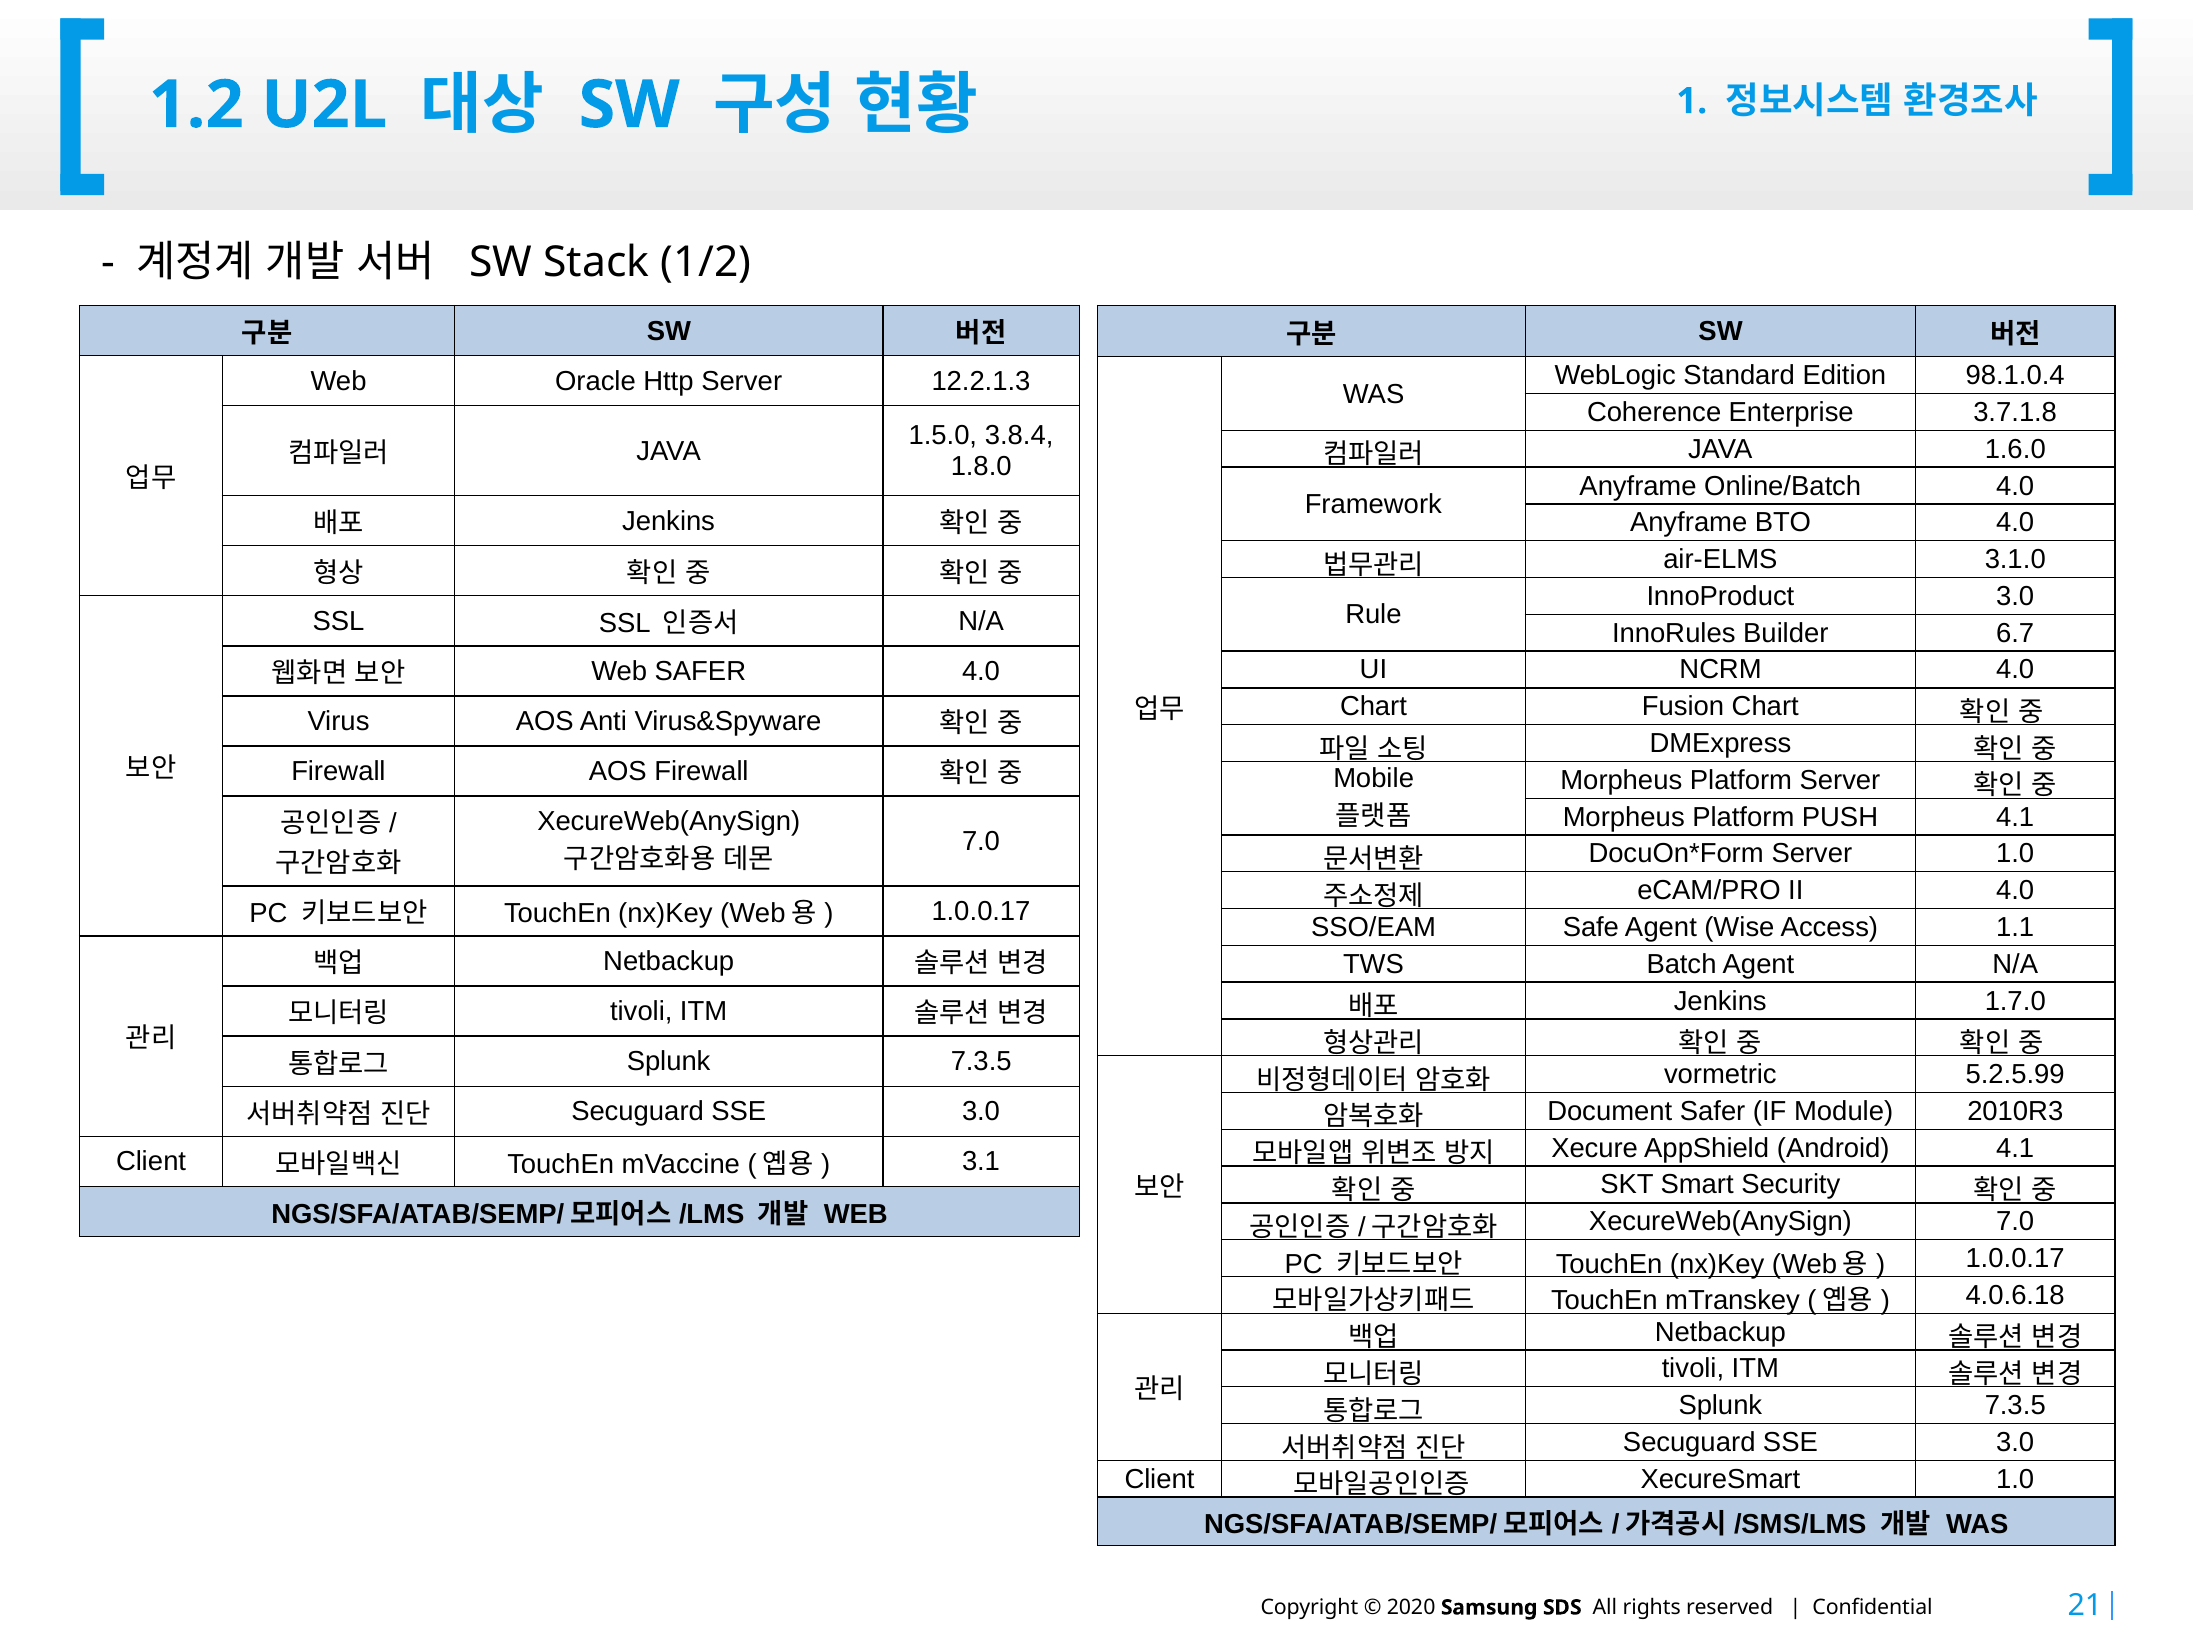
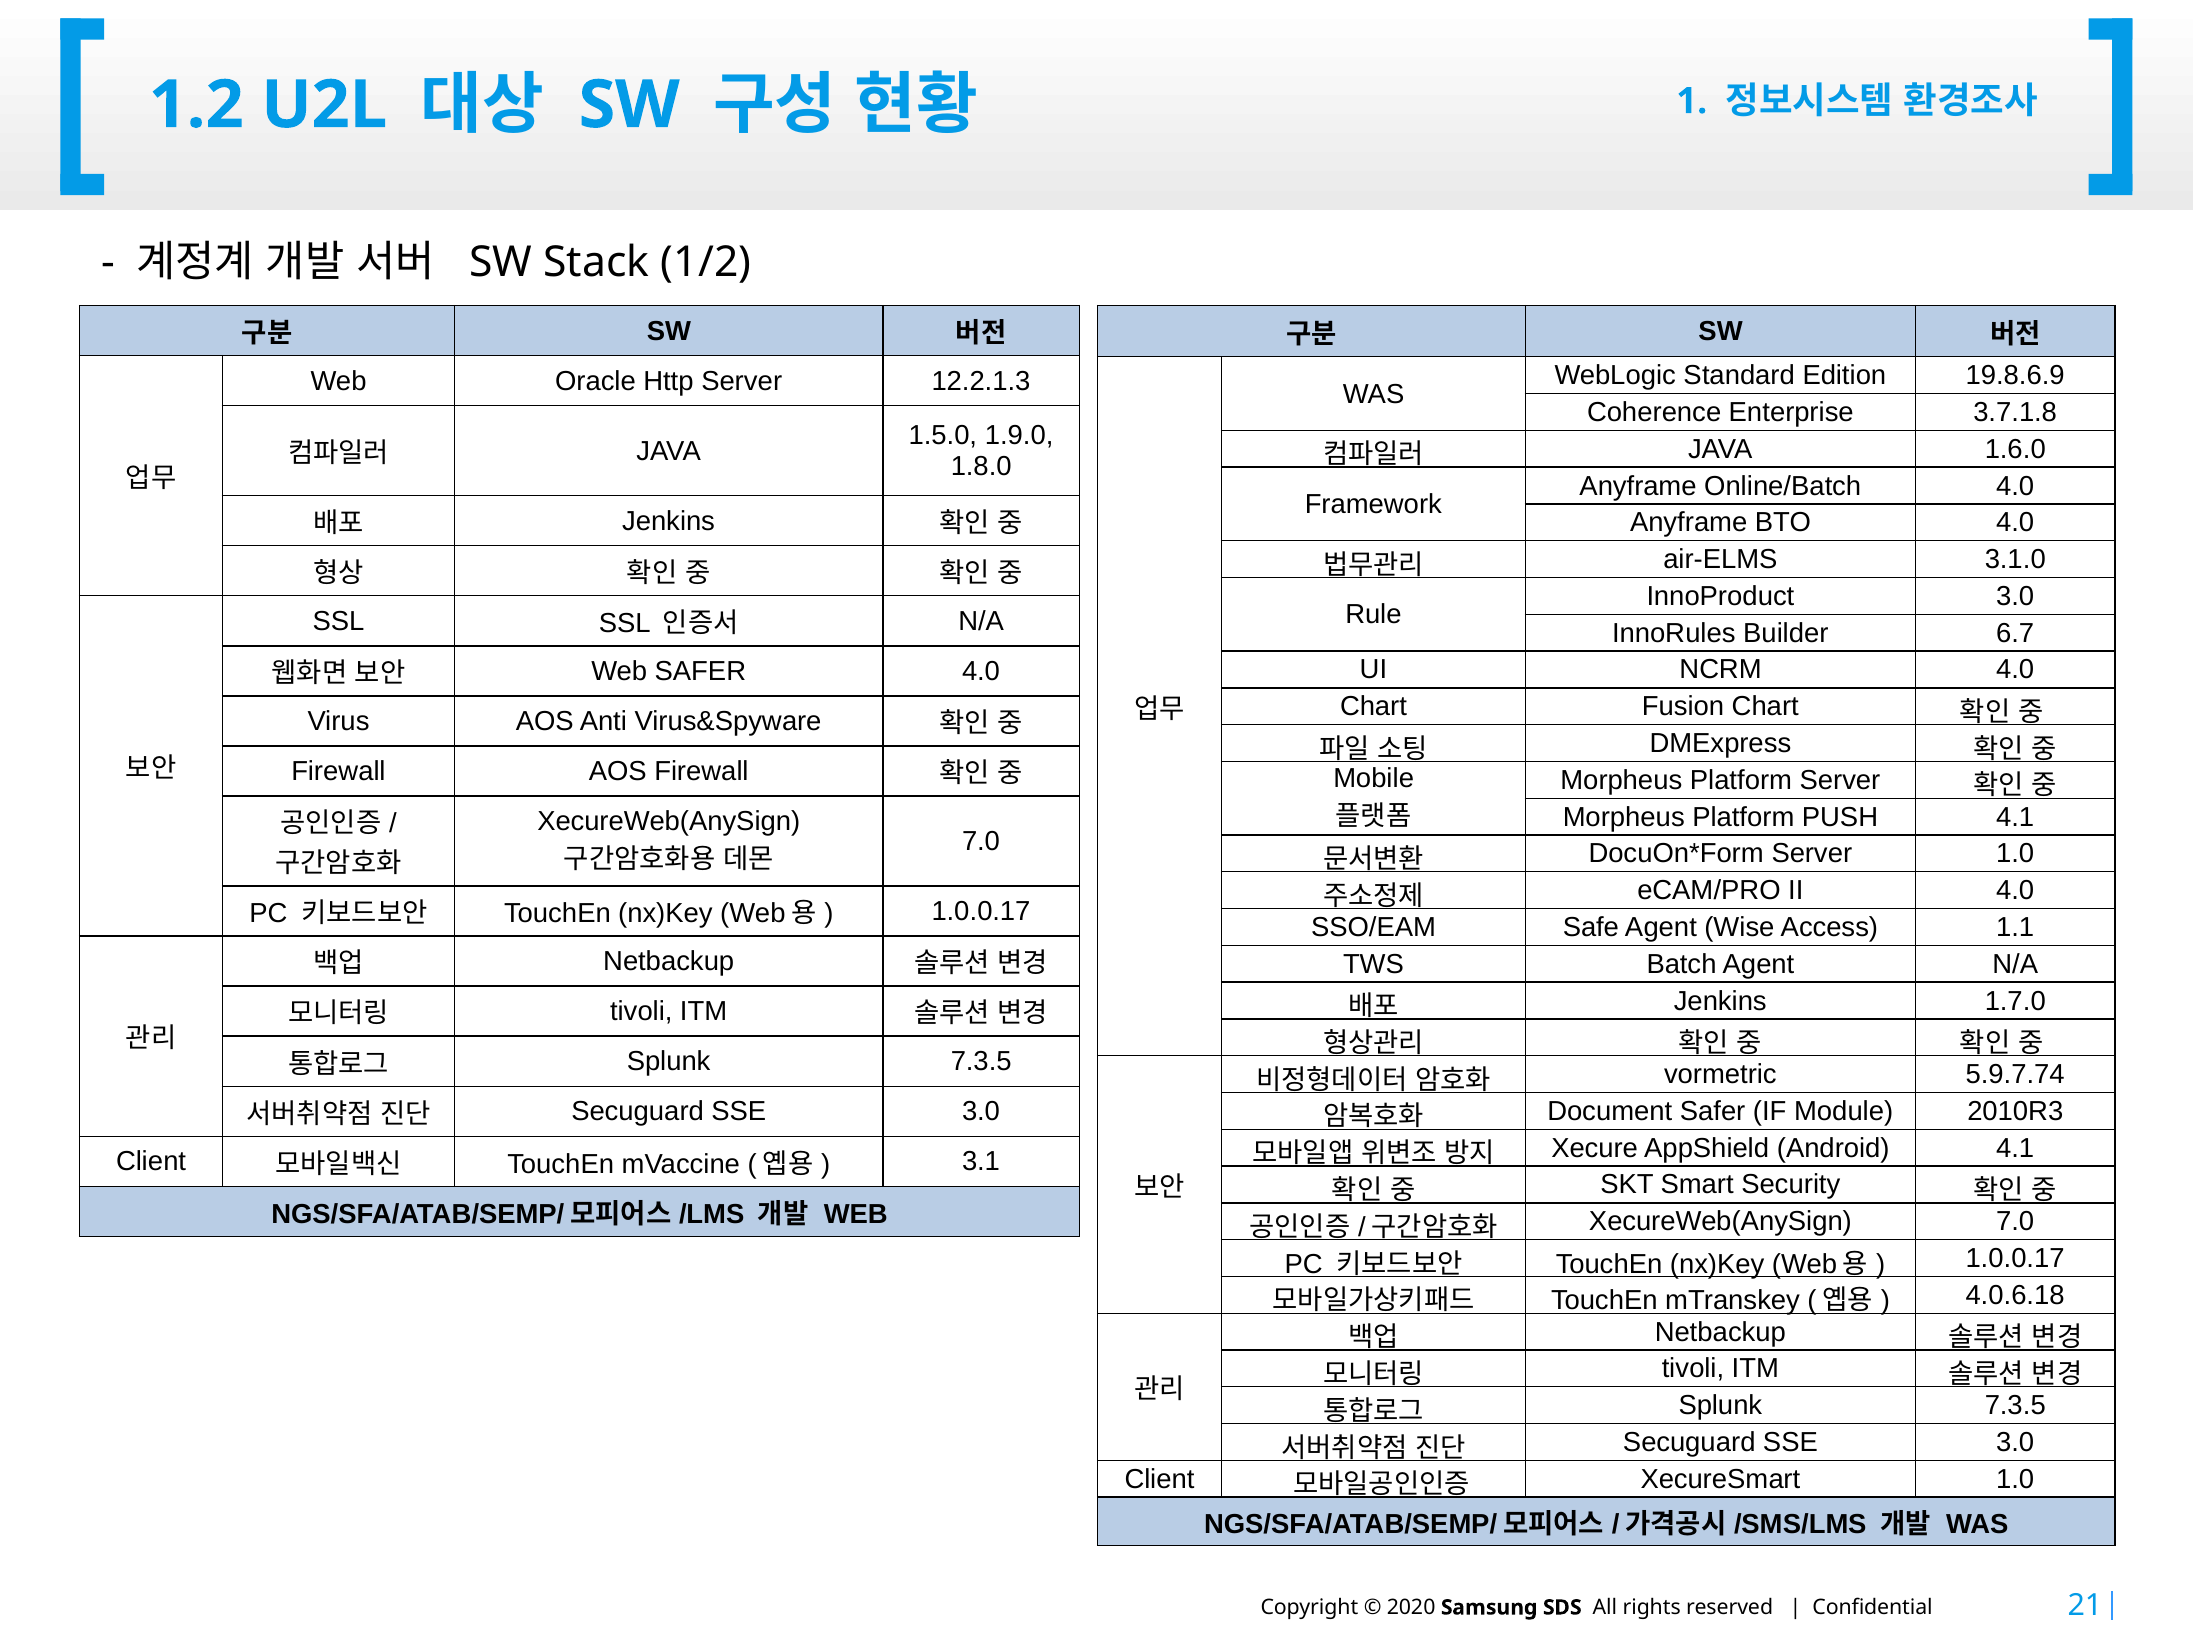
98.1.0.4: 98.1.0.4 -> 19.8.6.9 (2015, 376)
3.8.4: 3.8.4 -> 1.9.0 (1019, 436)
5.2.5.99: 5.2.5.99 -> 5.9.7.74 (2015, 1074)
